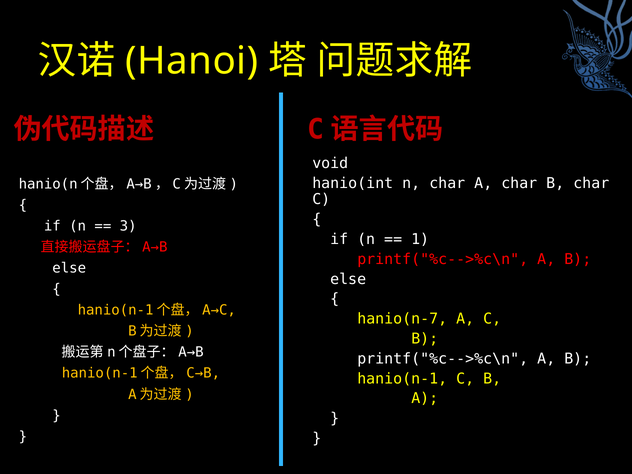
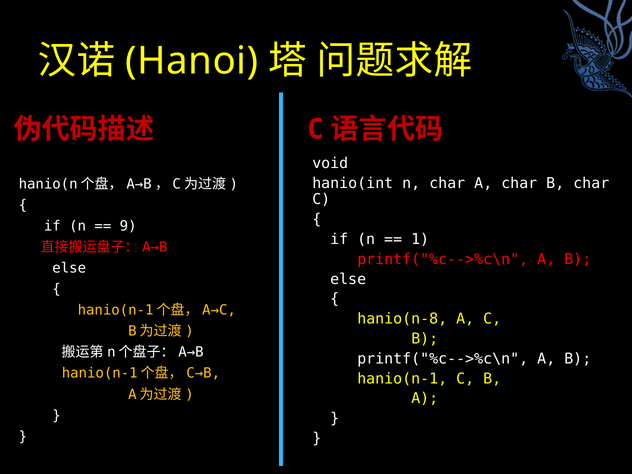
3: 3 -> 9 (128, 226)
hanio(n-7: hanio(n-7 -> hanio(n-8 (402, 319)
